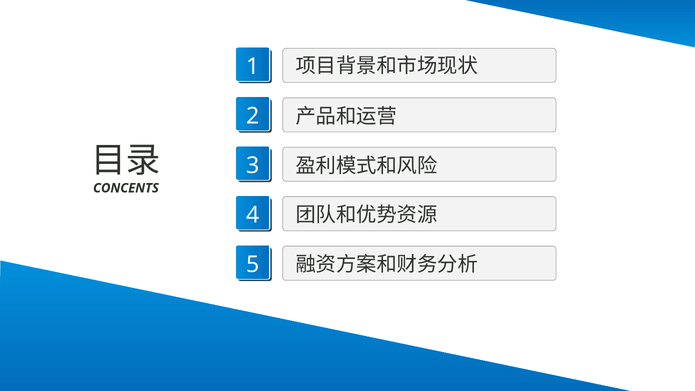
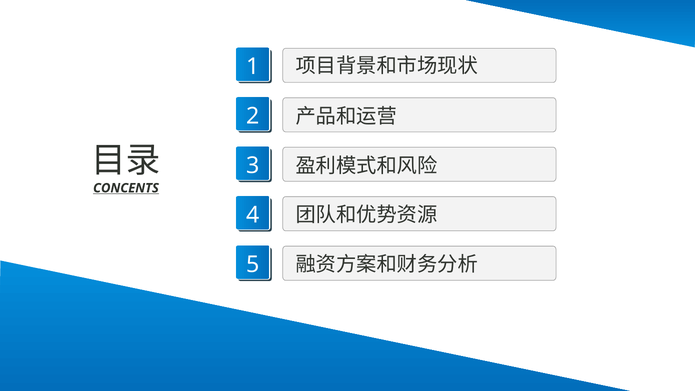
CONCENTS underline: none -> present (126, 188)
